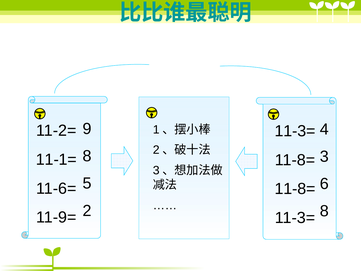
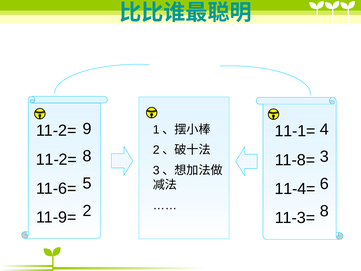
11-3=: 11-3= -> 11-1= (295, 131)
11-1=: 11-1= -> 11-2= (56, 159)
11-8=: 11-8= -> 11-4= (295, 189)
